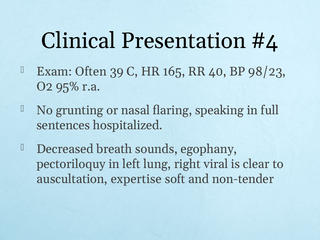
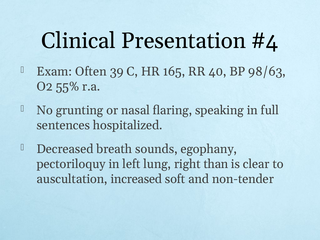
98/23: 98/23 -> 98/63 (267, 72)
95%: 95% -> 55% (68, 87)
viral: viral -> than (216, 164)
expertise: expertise -> increased (136, 179)
